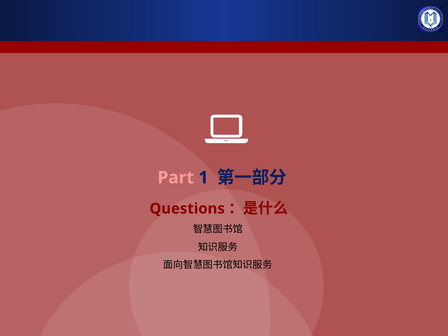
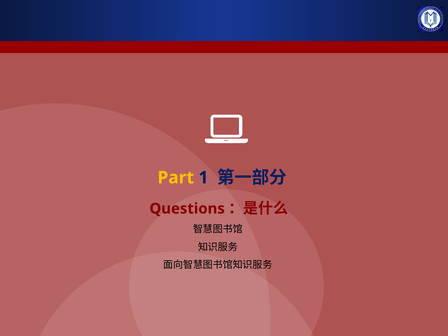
Part colour: pink -> yellow (176, 178)
